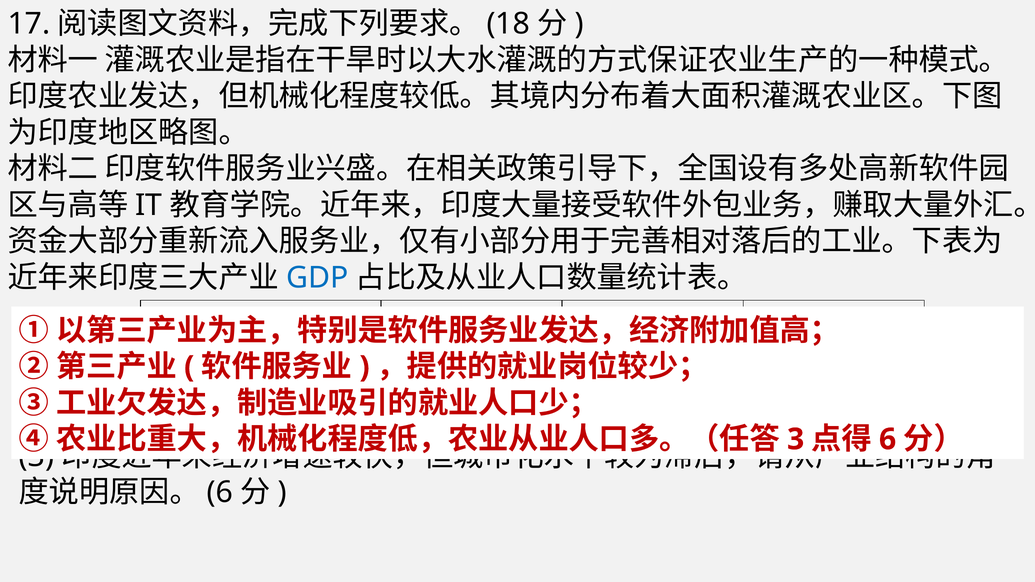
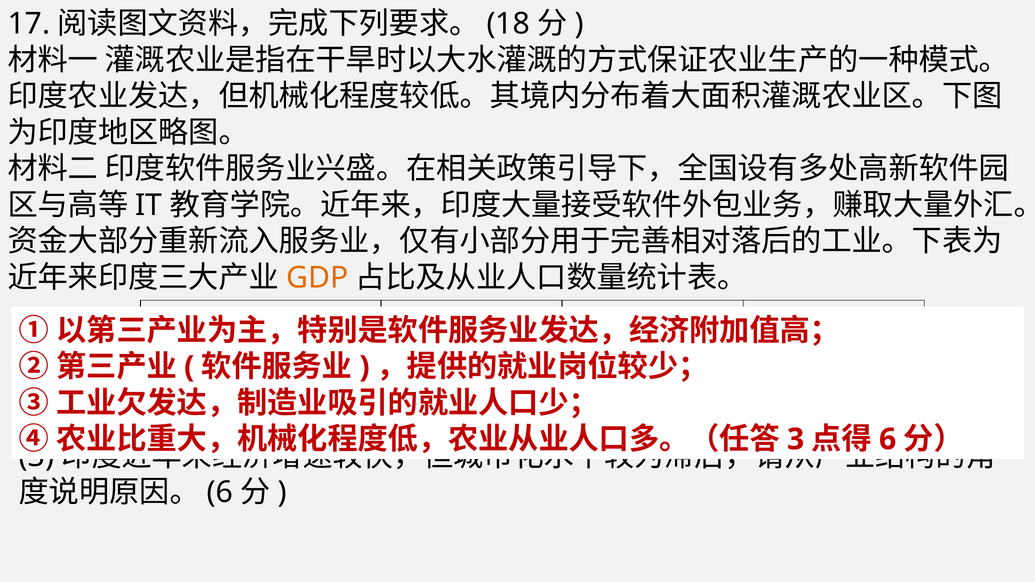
GDP colour: blue -> orange (317, 278)
